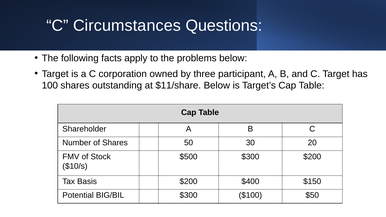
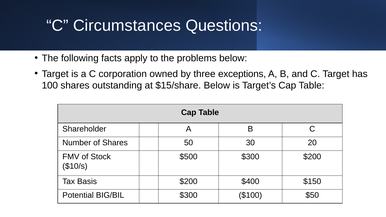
participant: participant -> exceptions (242, 74)
$11/share: $11/share -> $15/share (178, 85)
